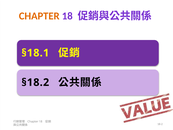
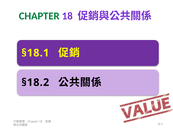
CHAPTER colour: orange -> green (39, 16)
